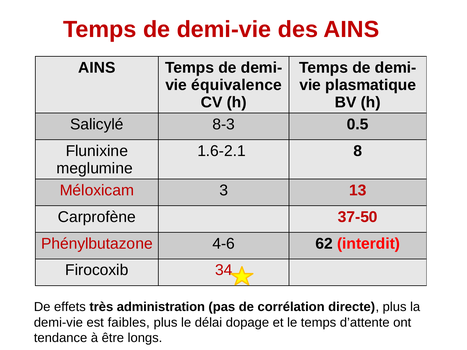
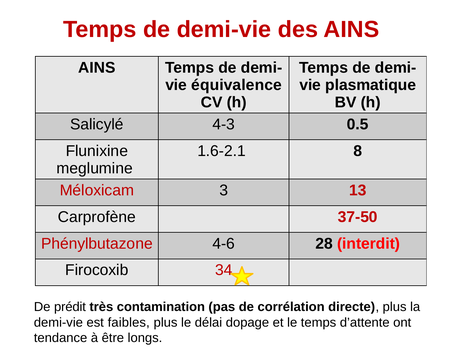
8-3: 8-3 -> 4-3 (224, 124)
62: 62 -> 28 (324, 244)
effets: effets -> prédit (70, 307)
administration: administration -> contamination (161, 307)
